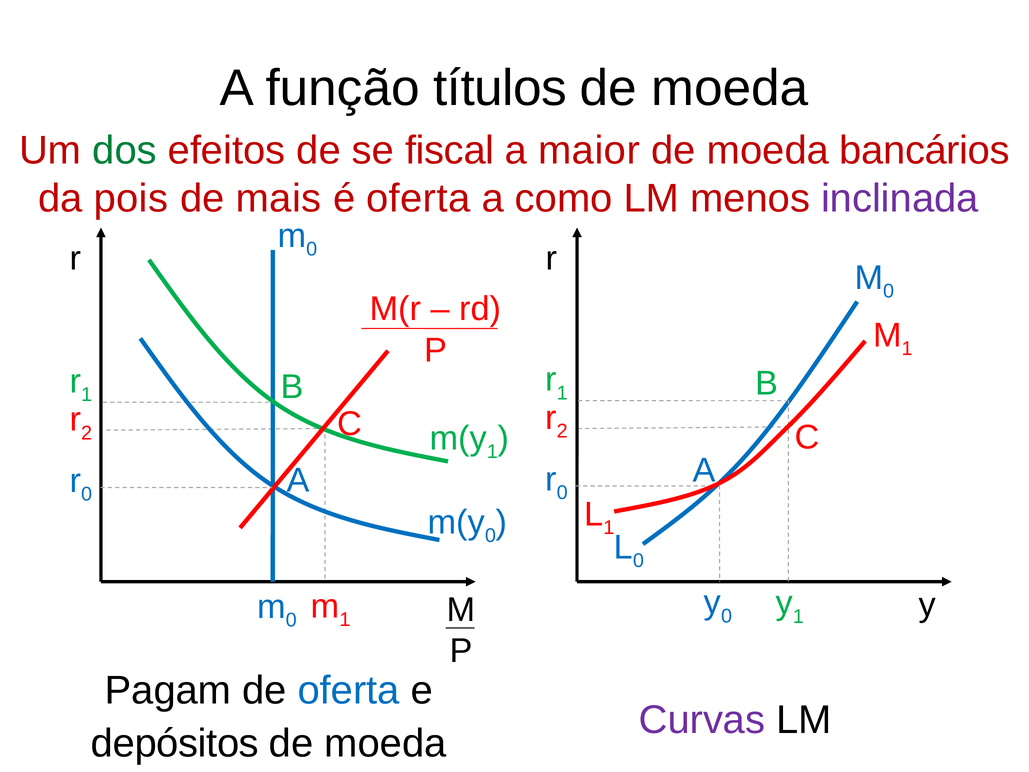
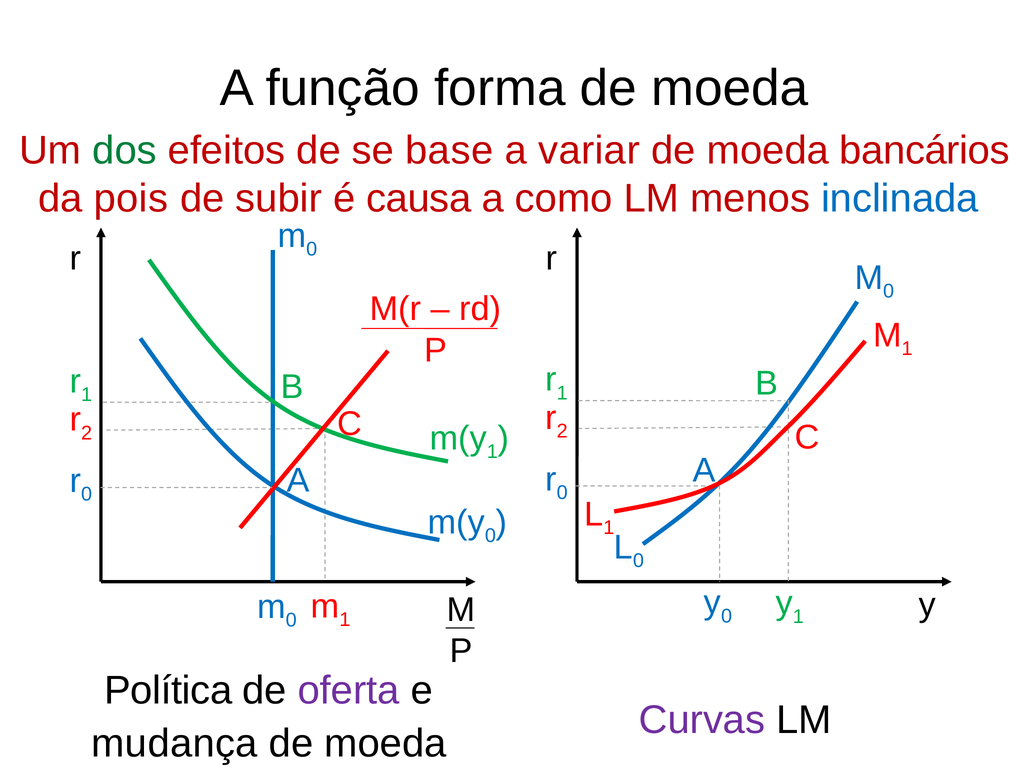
títulos: títulos -> forma (500, 88)
fiscal: fiscal -> base (449, 150)
maior: maior -> variar (589, 150)
mais: mais -> subir (279, 198)
é oferta: oferta -> causa (419, 198)
inclinada colour: purple -> blue (900, 198)
Pagam: Pagam -> Política (168, 691)
oferta colour: blue -> purple (349, 691)
depósitos: depósitos -> mudança (175, 743)
